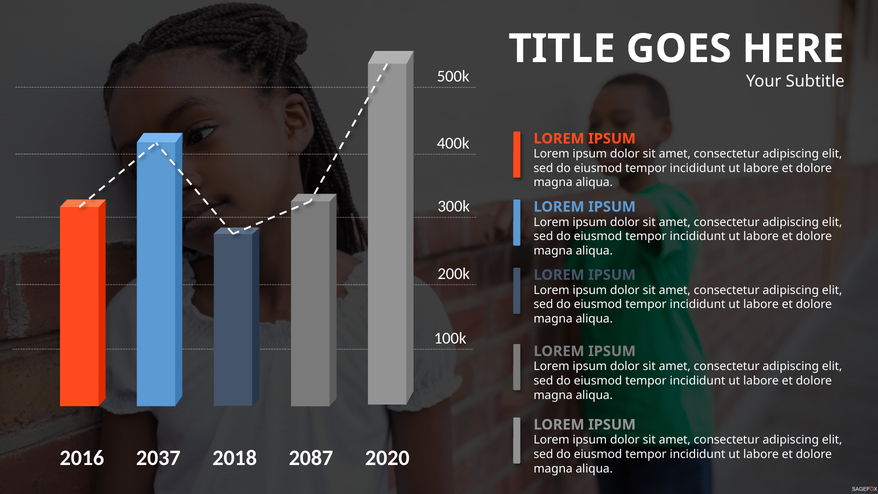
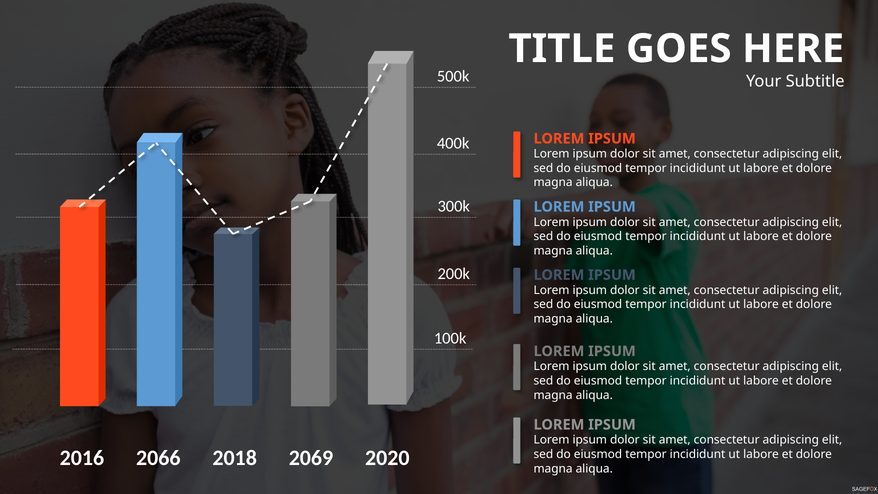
2037: 2037 -> 2066 (158, 458)
2087: 2087 -> 2069 (311, 458)
